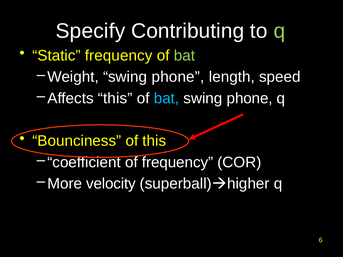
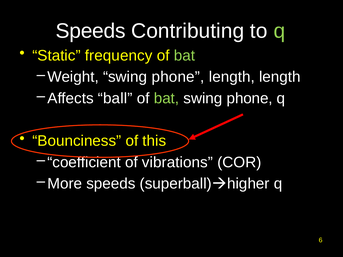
Specify: Specify -> Speeds (91, 31)
length speed: speed -> length (280, 77)
Affects this: this -> ball (115, 98)
bat colour: light blue -> light green (166, 98)
of frequency: frequency -> vibrations (177, 162)
More velocity: velocity -> speeds (111, 184)
